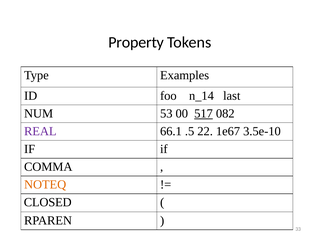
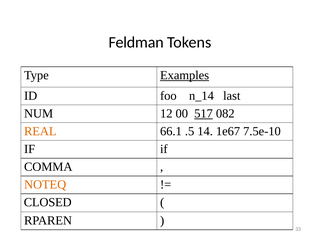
Property: Property -> Feldman (136, 42)
Examples underline: none -> present (185, 75)
53: 53 -> 12 (166, 113)
REAL colour: purple -> orange (40, 131)
22: 22 -> 14 (205, 131)
3.5e-10: 3.5e-10 -> 7.5e-10 (262, 131)
